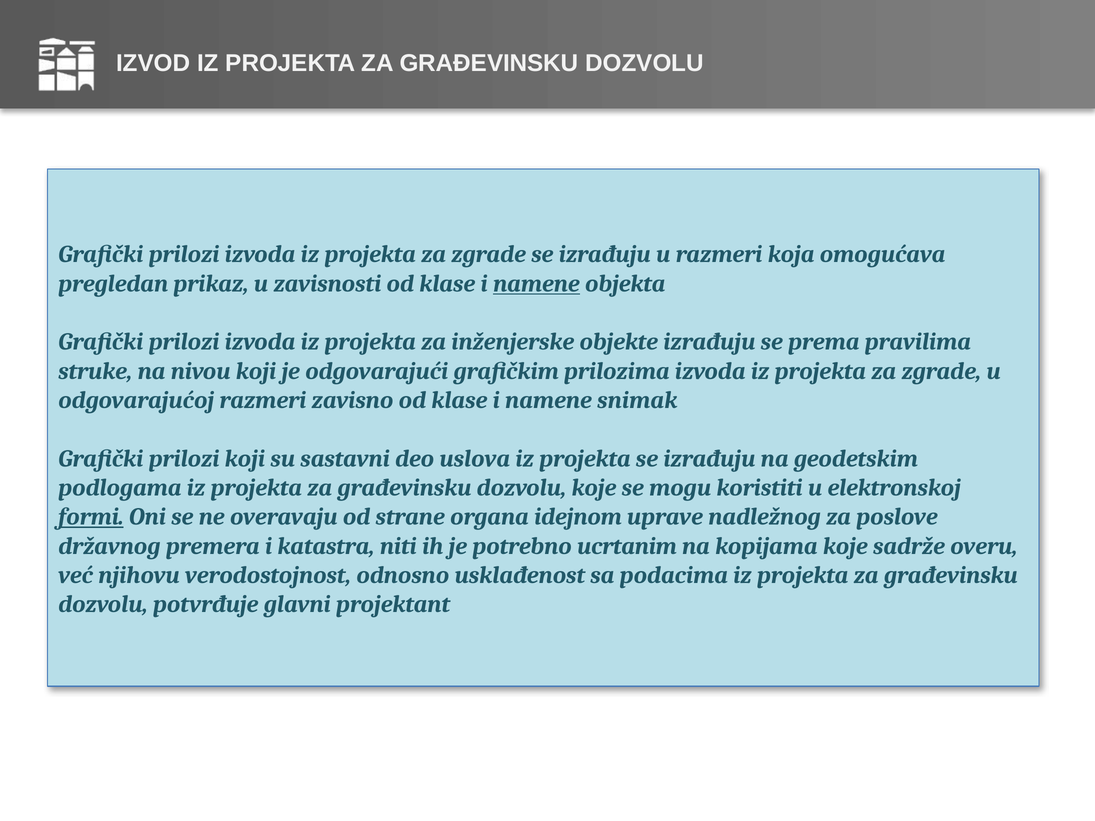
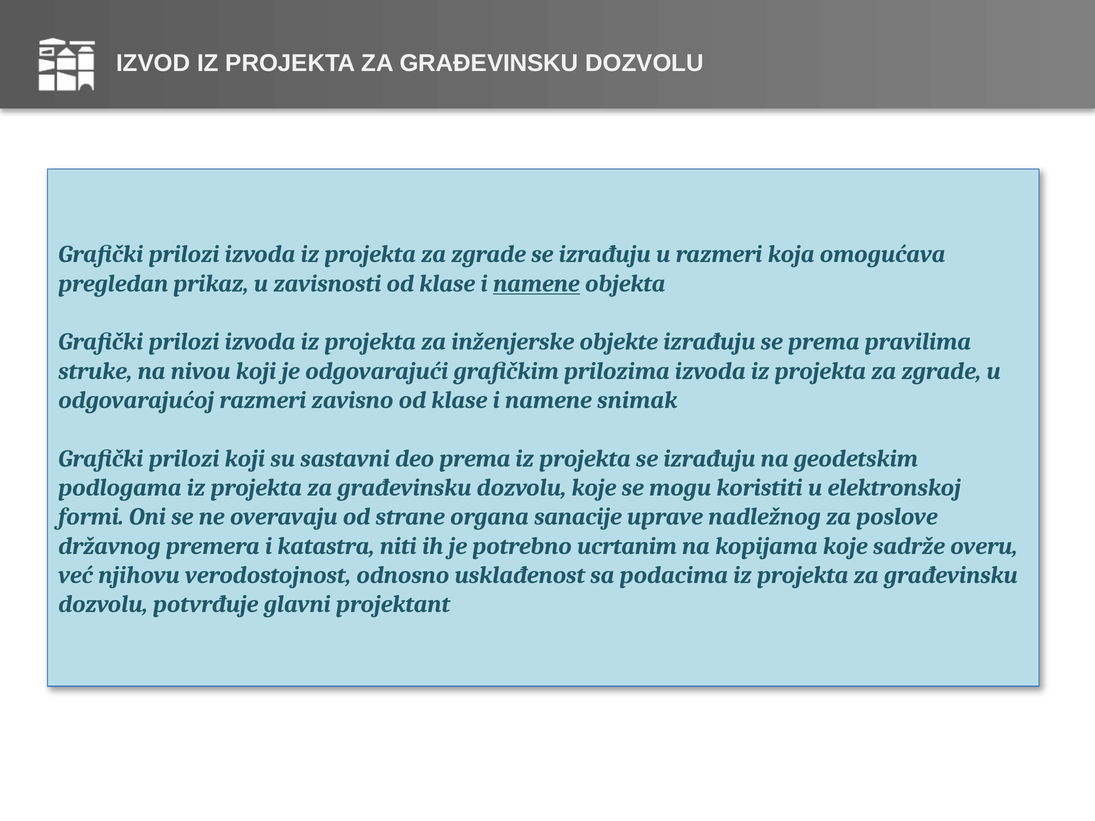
deo uslova: uslova -> prema (475, 459)
formi underline: present -> none (91, 517)
idejnom: idejnom -> sanacije (578, 517)
